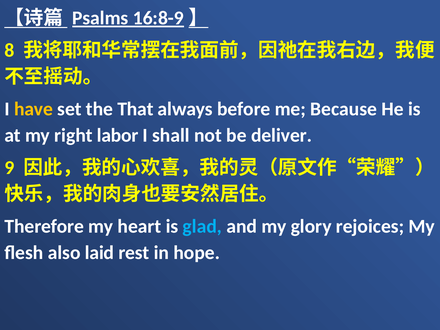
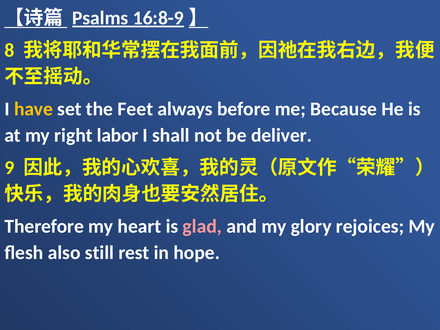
That: That -> Feet (135, 109)
glad colour: light blue -> pink (202, 227)
laid: laid -> still (99, 253)
